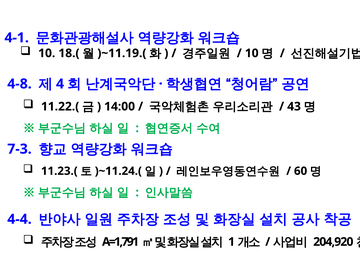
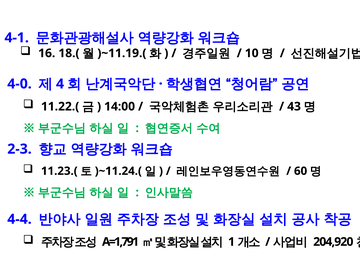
10: 10 -> 16 (47, 53)
4-8: 4-8 -> 4-0 (19, 84)
7-3: 7-3 -> 2-3 (19, 149)
